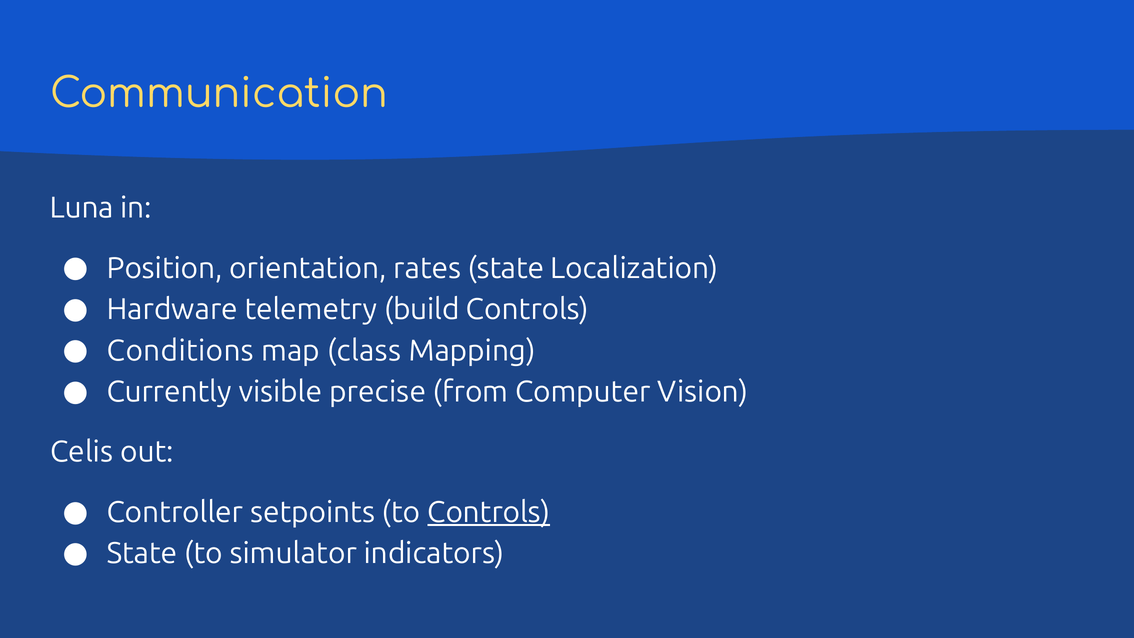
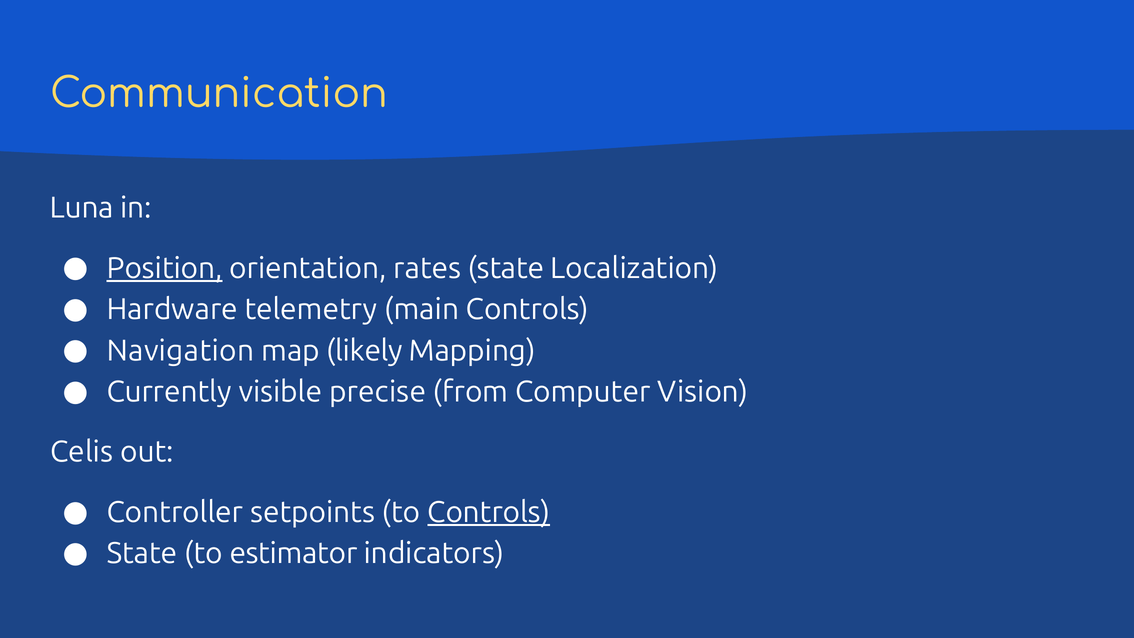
Position underline: none -> present (165, 268)
build: build -> main (422, 309)
Conditions: Conditions -> Navigation (180, 351)
class: class -> likely (364, 351)
simulator: simulator -> estimator (293, 553)
